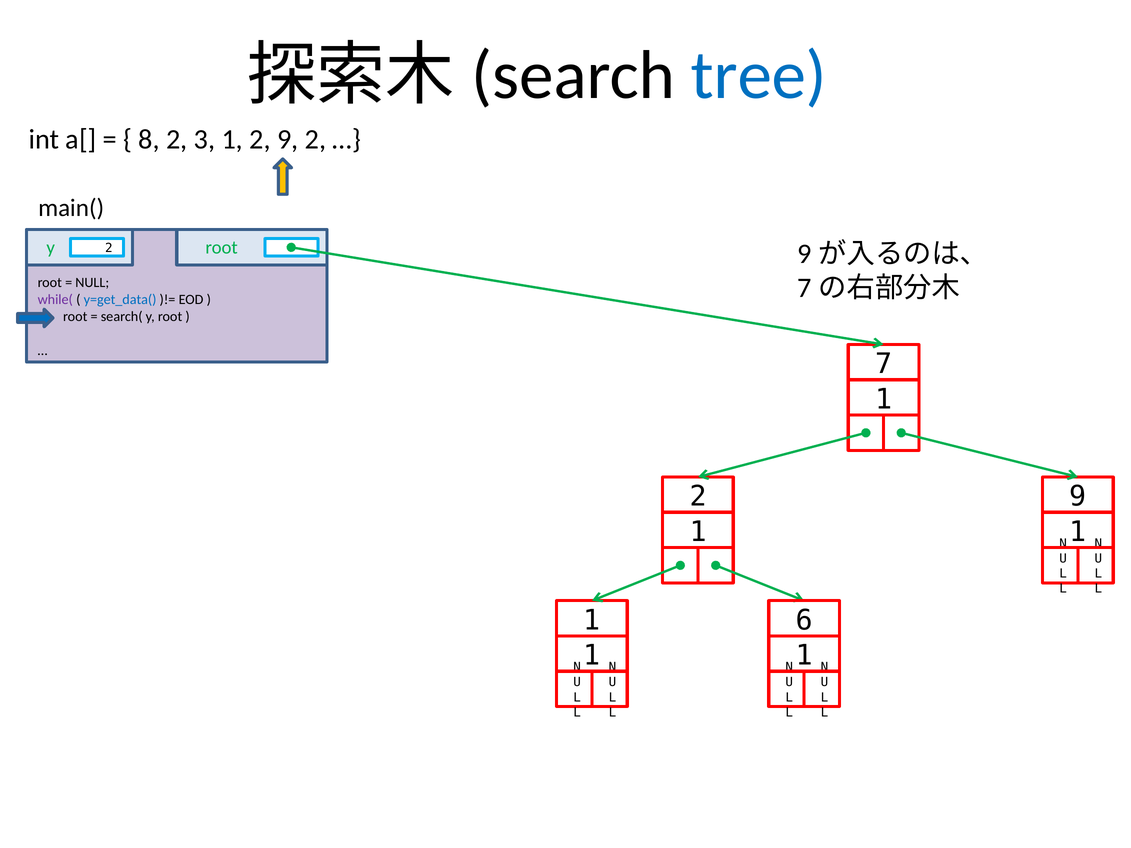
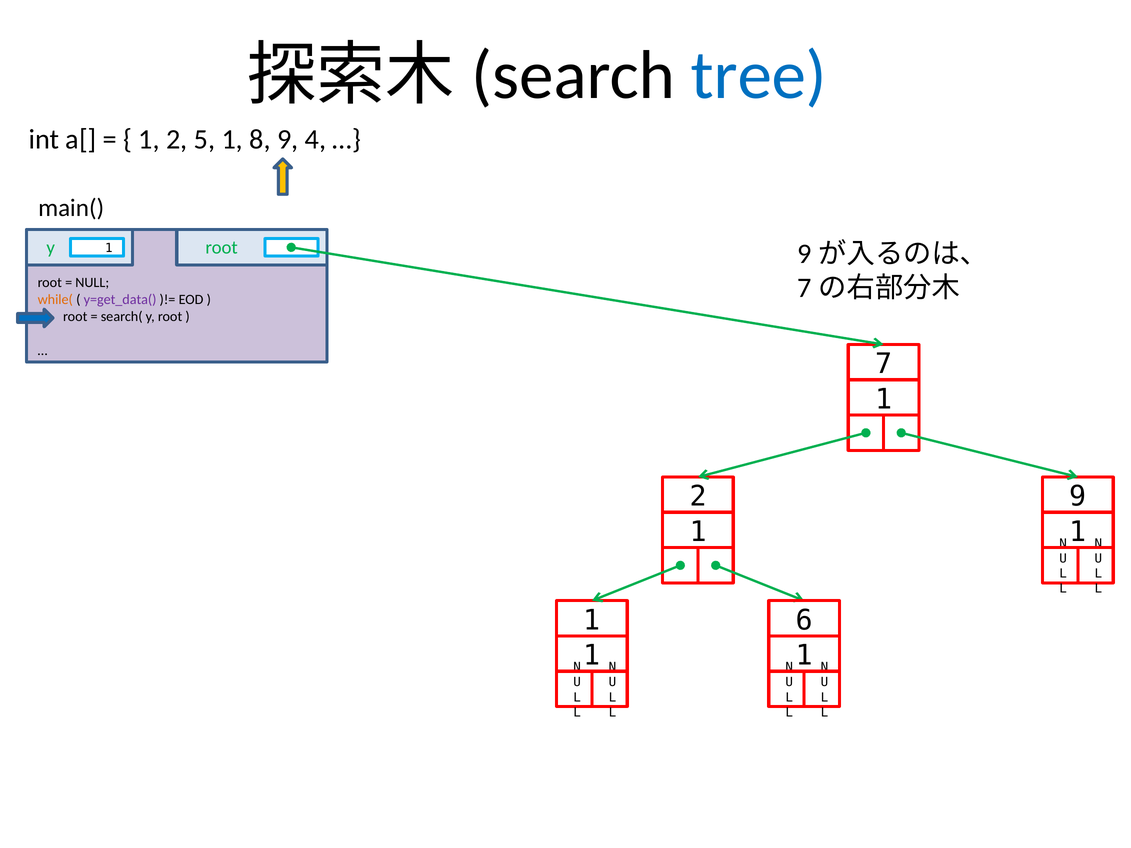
8: 8 -> 1 (149, 139)
3: 3 -> 5 (205, 139)
2: 2 -> 8 (260, 139)
9 2: 2 -> 4 (315, 139)
y 2: 2 -> 1 (109, 248)
while( colour: purple -> orange (55, 300)
y=get_data( colour: blue -> purple (120, 300)
